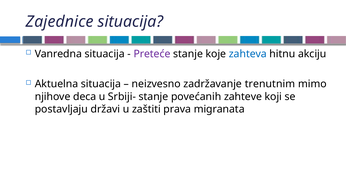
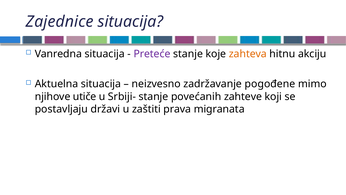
zahteva colour: blue -> orange (248, 54)
trenutnim: trenutnim -> pogođene (270, 84)
deca: deca -> utiče (85, 96)
